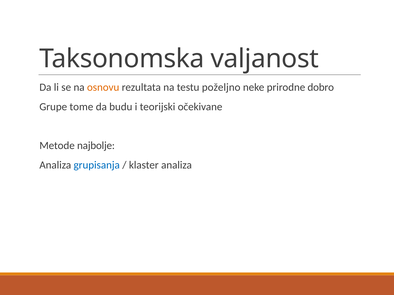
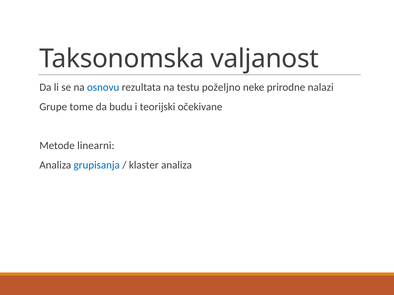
osnovu colour: orange -> blue (103, 87)
dobro: dobro -> nalazi (321, 87)
najbolje: najbolje -> linearni (96, 146)
